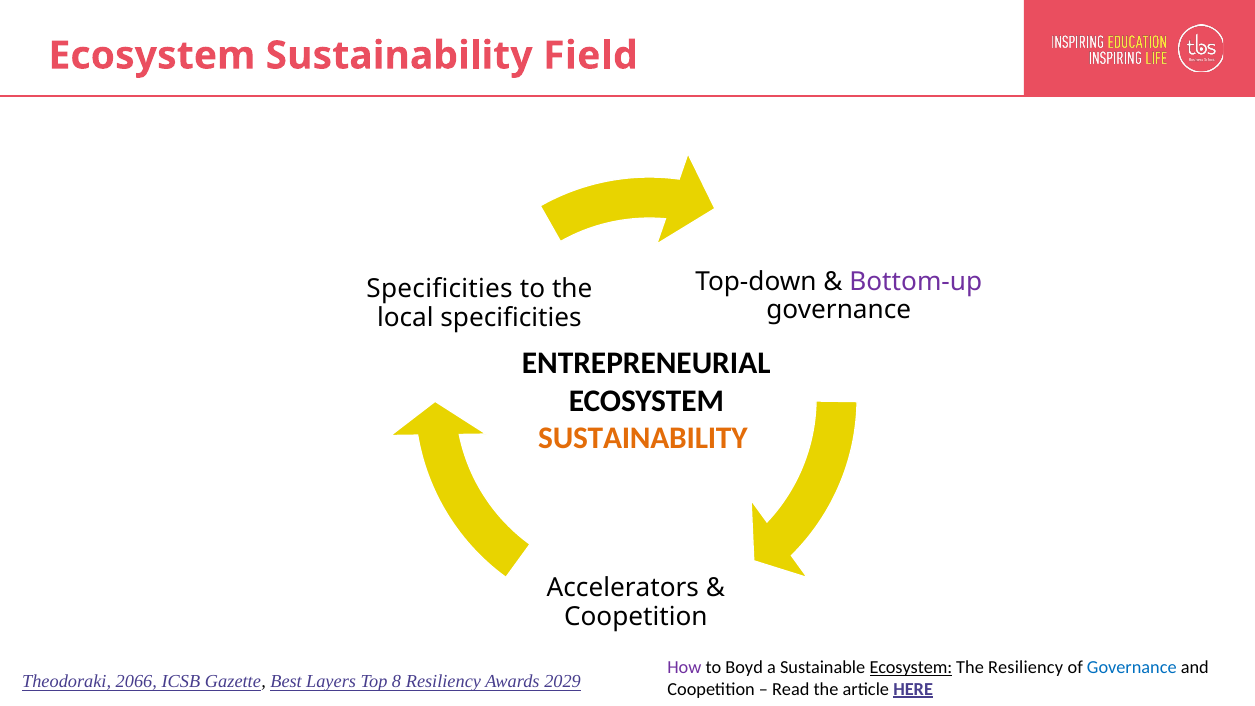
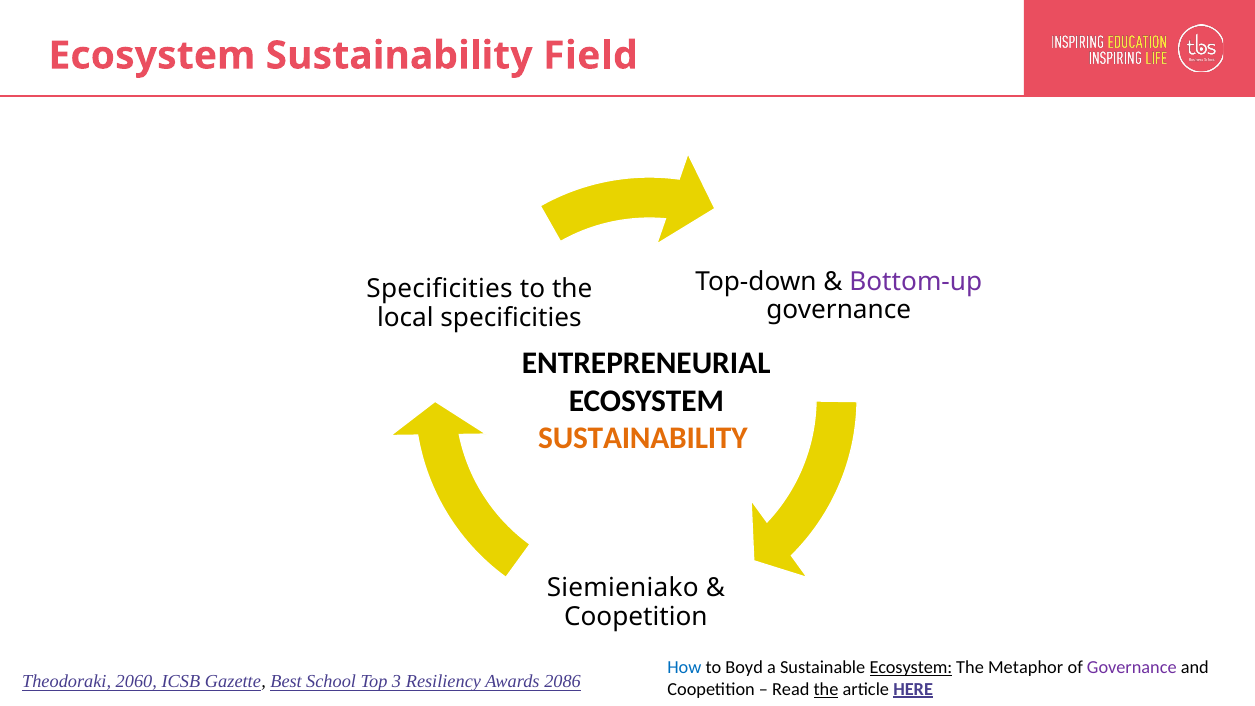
Accelerators: Accelerators -> Siemieniako (623, 588)
How colour: purple -> blue (684, 667)
The Resiliency: Resiliency -> Metaphor (1026, 667)
Governance colour: blue -> purple (1132, 667)
2066: 2066 -> 2060 (136, 682)
Layers: Layers -> School (331, 682)
8: 8 -> 3 (397, 682)
2029: 2029 -> 2086 (563, 682)
the underline: none -> present (826, 689)
